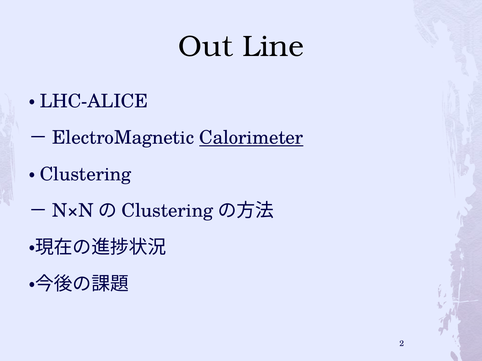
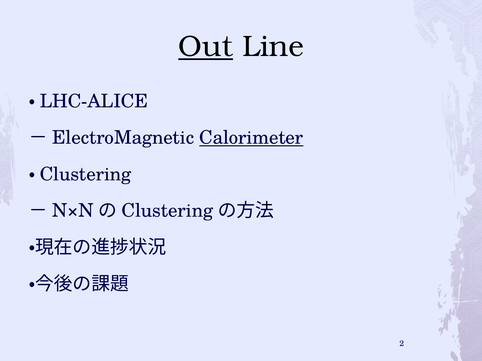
Out underline: none -> present (206, 47)
